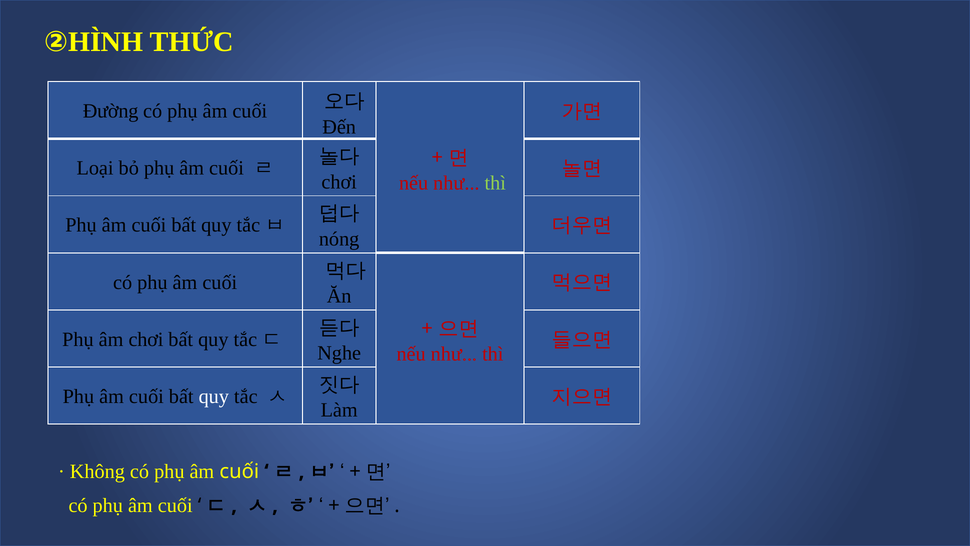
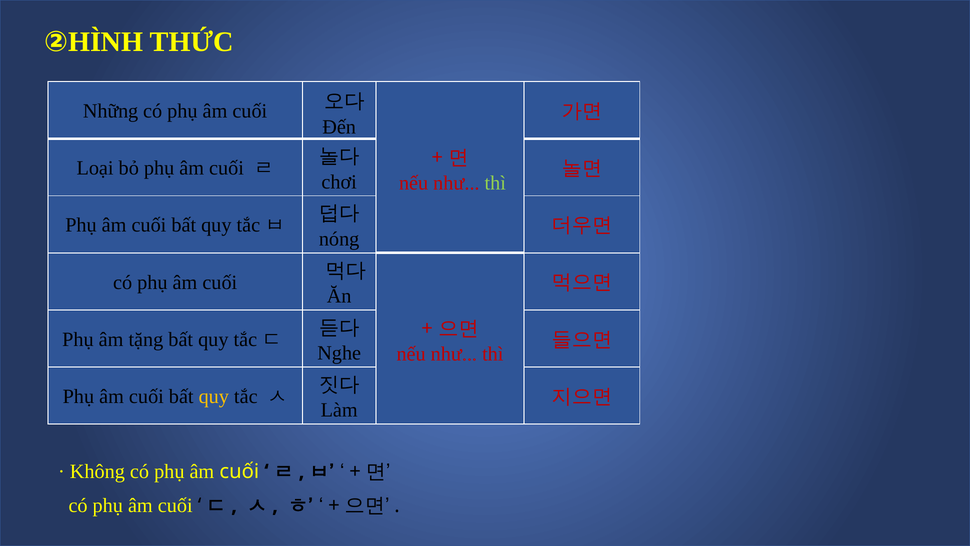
Đường: Đường -> Những (111, 111)
âm chơi: chơi -> tặng (146, 339)
quy colour: white -> yellow (214, 396)
